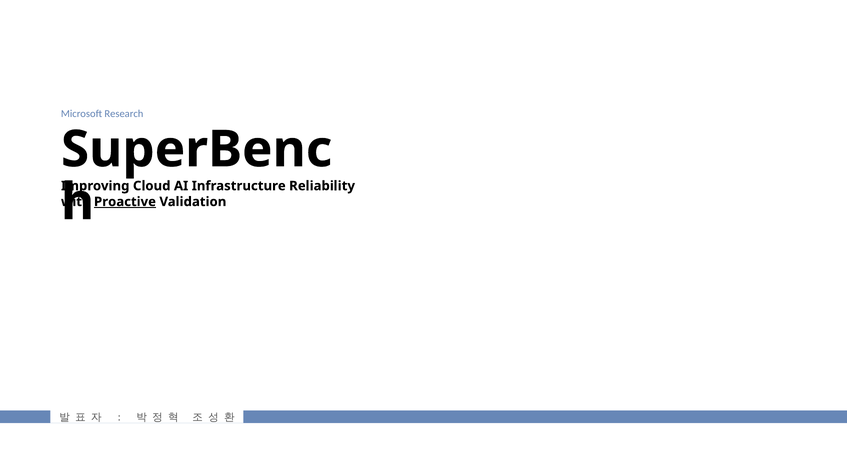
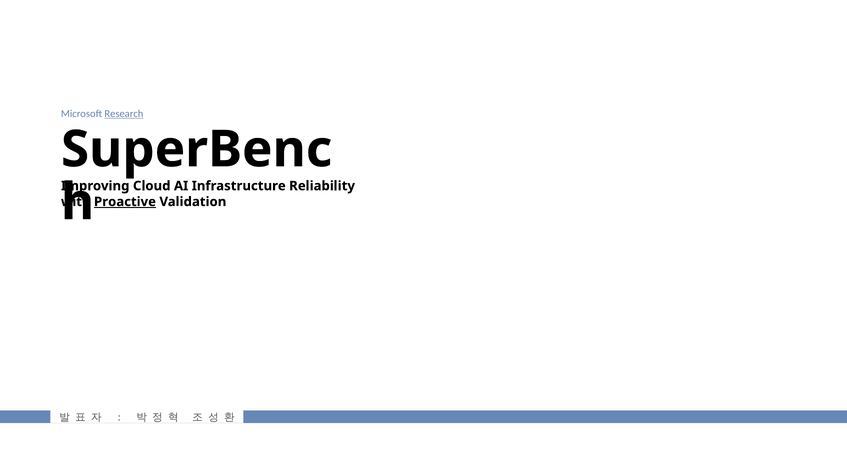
Research underline: none -> present (124, 114)
